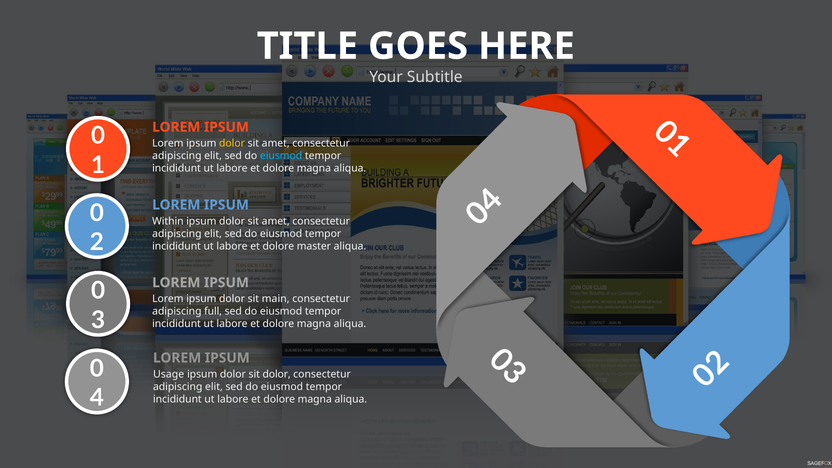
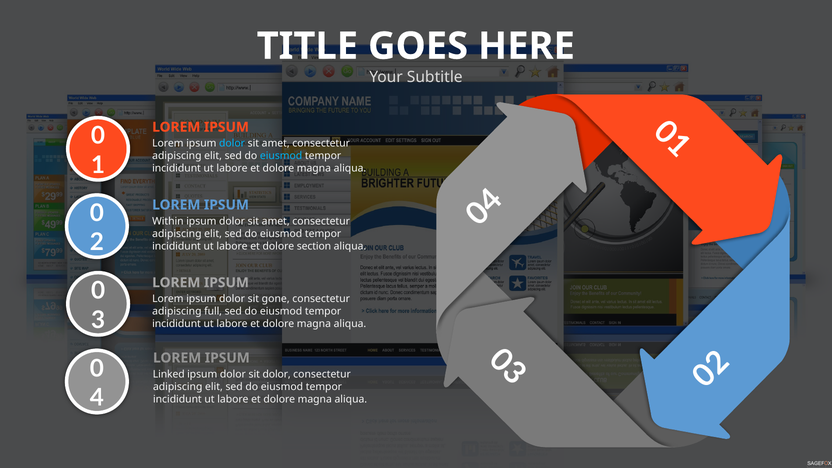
dolor colour: yellow -> light blue (232, 144)
master: master -> section (314, 246)
main: main -> gone (276, 299)
Usage: Usage -> Linked (169, 374)
